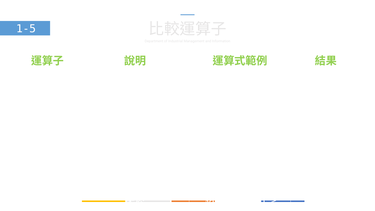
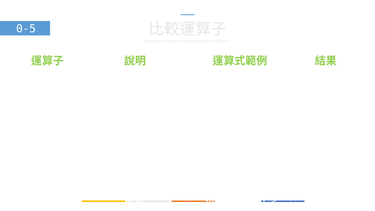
1-5: 1-5 -> 0-5 (26, 29)
